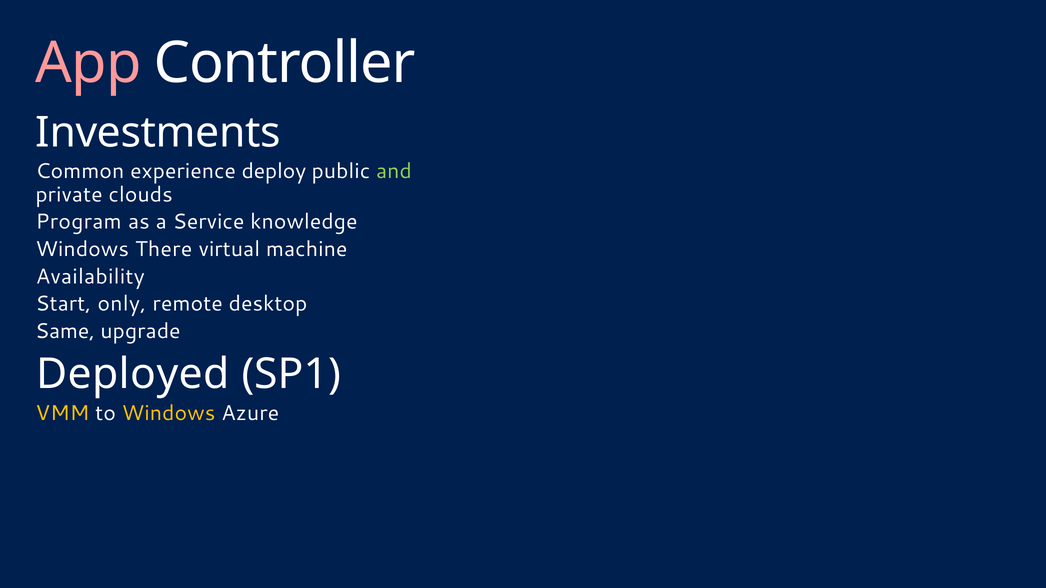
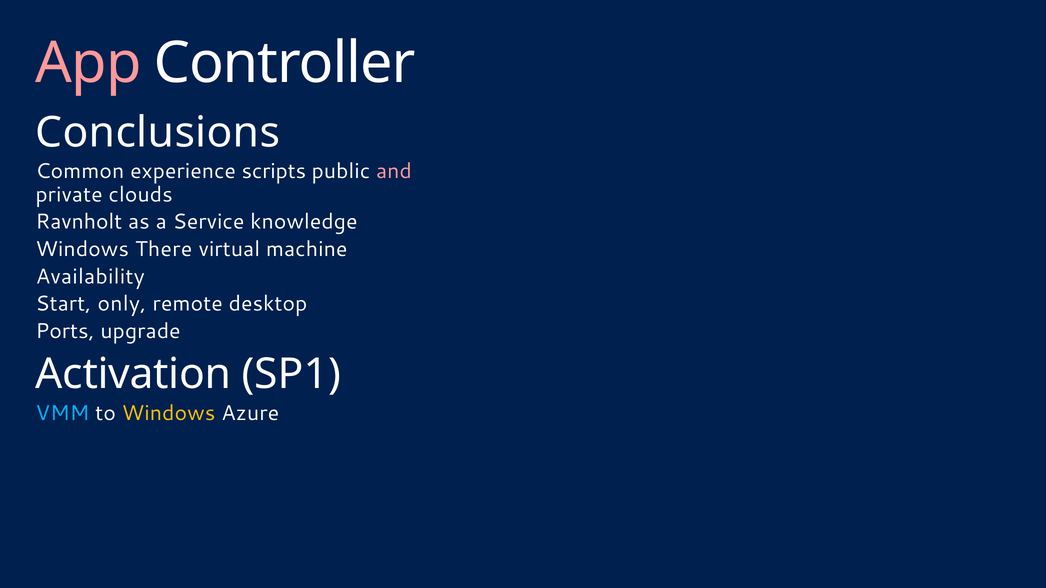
Investments: Investments -> Conclusions (158, 133)
deploy: deploy -> scripts (274, 172)
and colour: light green -> pink (394, 172)
Program: Program -> Ravnholt (79, 222)
Same: Same -> Ports (65, 331)
Deployed: Deployed -> Activation (133, 374)
VMM colour: yellow -> light blue (62, 413)
